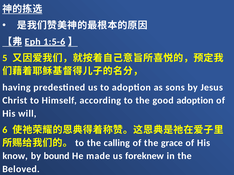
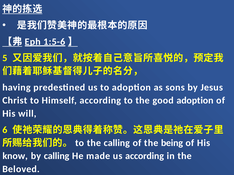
grace: grace -> being (172, 143)
by bound: bound -> calling (57, 156)
us foreknew: foreknew -> according (145, 156)
